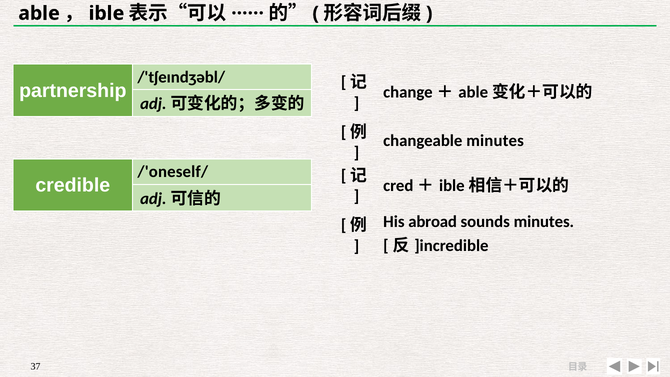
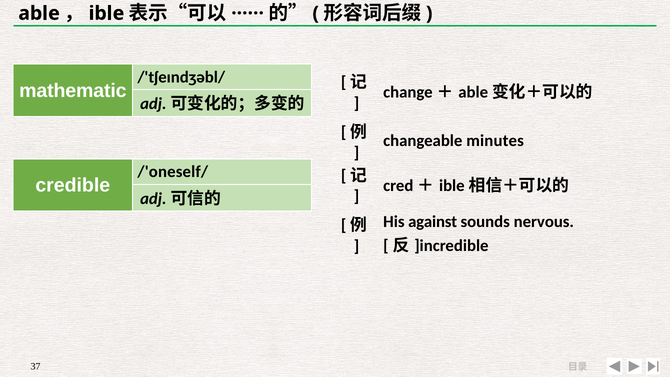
partnership: partnership -> mathematic (73, 91)
abroad: abroad -> against (433, 222)
sounds minutes: minutes -> nervous (544, 222)
